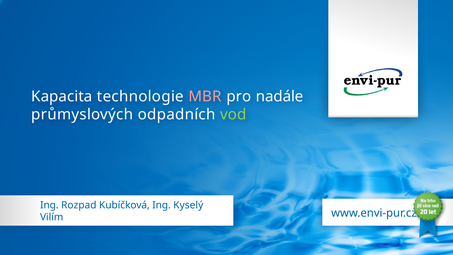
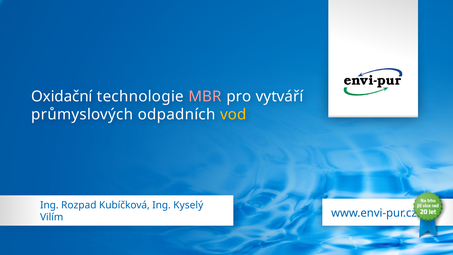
Kapacita: Kapacita -> Oxidační (62, 96)
nadále: nadále -> vytváří (280, 96)
vod colour: light green -> yellow (233, 115)
